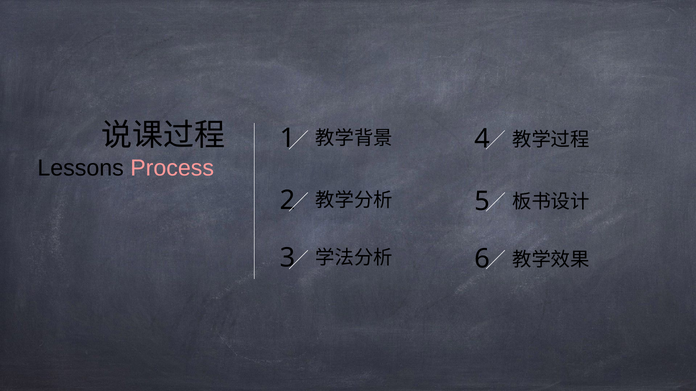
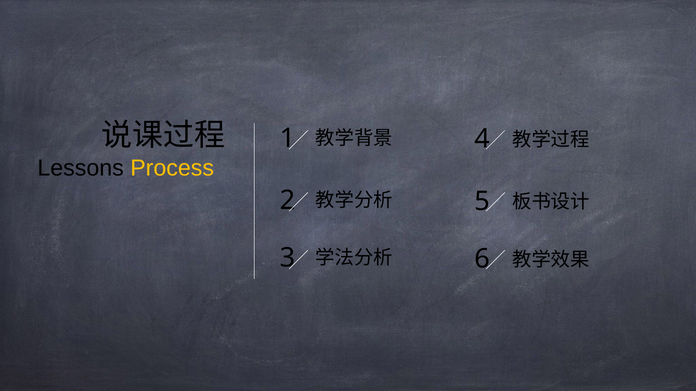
Process colour: pink -> yellow (172, 168)
